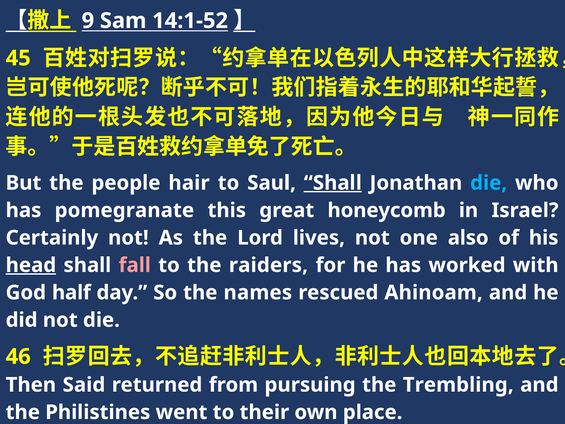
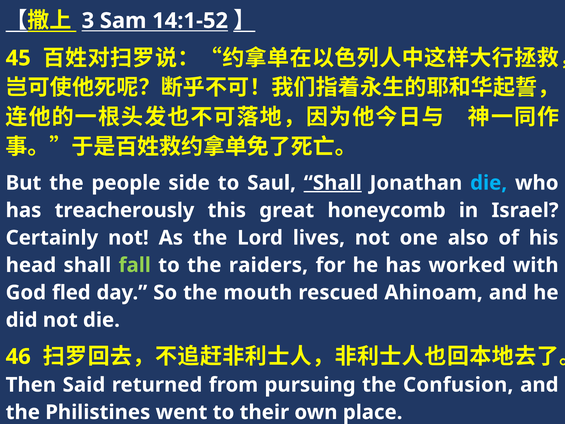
9: 9 -> 3 (88, 21)
hair: hair -> side (189, 183)
pomegranate: pomegranate -> treacherously (124, 210)
head underline: present -> none (31, 265)
fall colour: pink -> light green (135, 265)
half: half -> fled (71, 292)
names: names -> mouth (258, 292)
Trembling: Trembling -> Confusion (458, 385)
